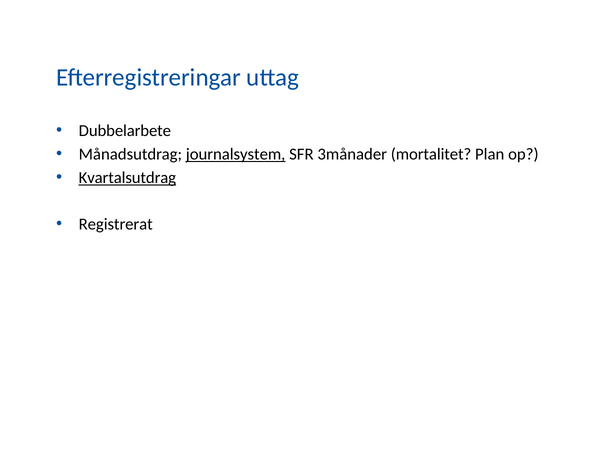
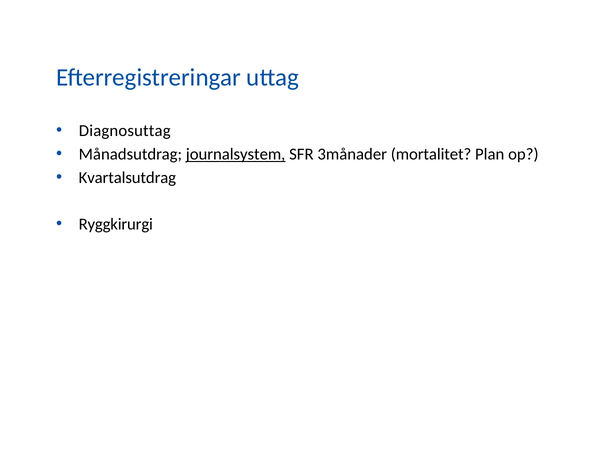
Dubbelarbete: Dubbelarbete -> Diagnosuttag (125, 131)
Kvartalsutdrag underline: present -> none (127, 178)
Registrerat: Registrerat -> Ryggkirurgi (116, 225)
